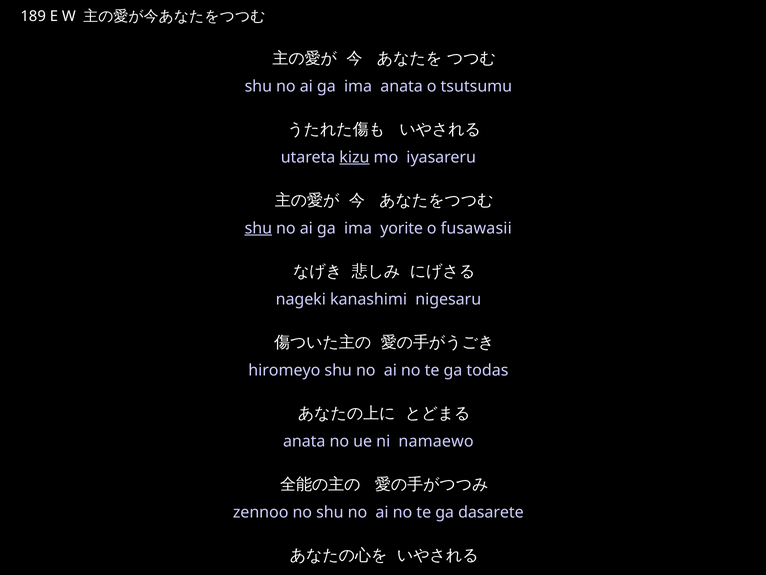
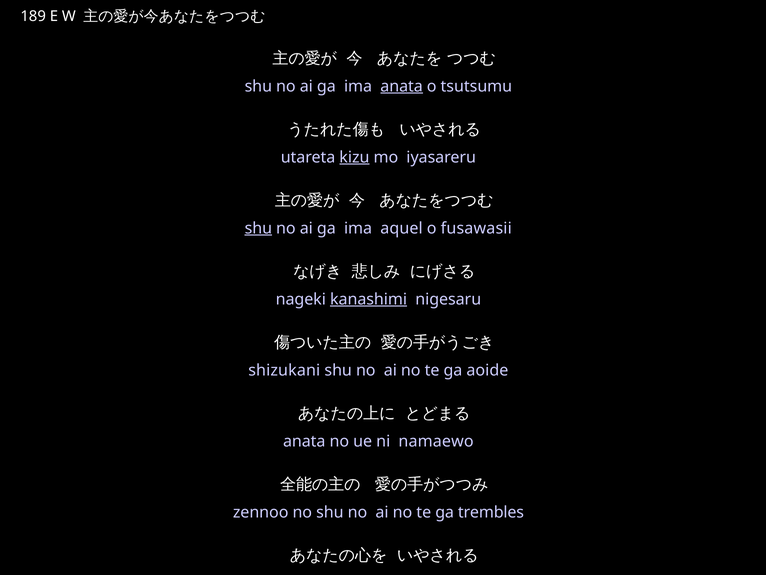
anata underline: none -> present (402, 86)
yorite: yorite -> aquel (402, 228)
kanashimi underline: none -> present (369, 299)
hiromeyo: hiromeyo -> shizukani (284, 370)
todas: todas -> aoide (487, 370)
dasarete: dasarete -> trembles (491, 512)
